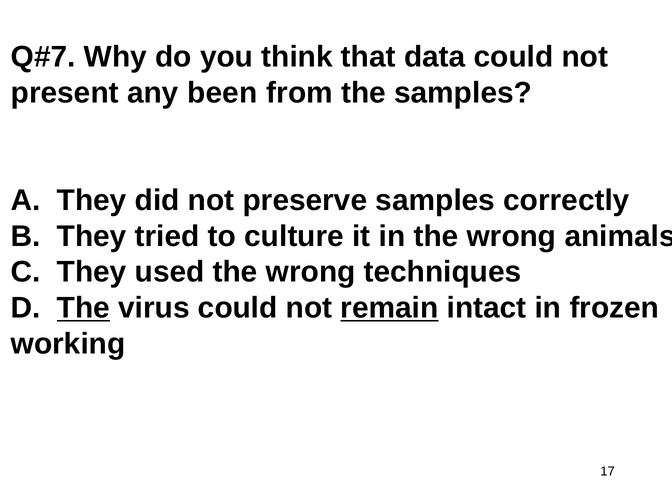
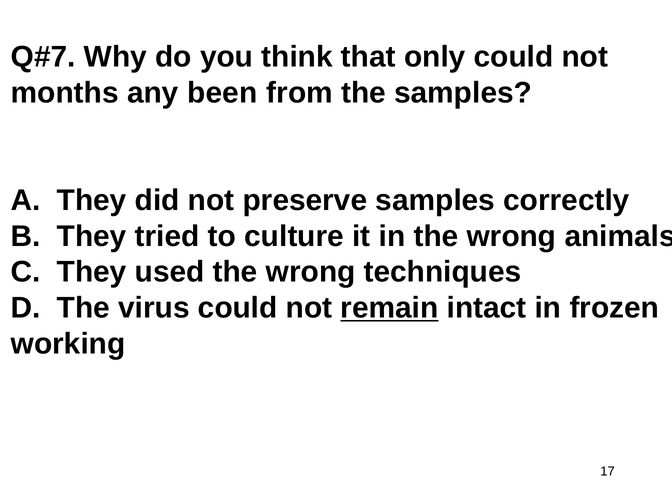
data: data -> only (435, 57)
present: present -> months (65, 93)
The underline: present -> none (83, 308)
